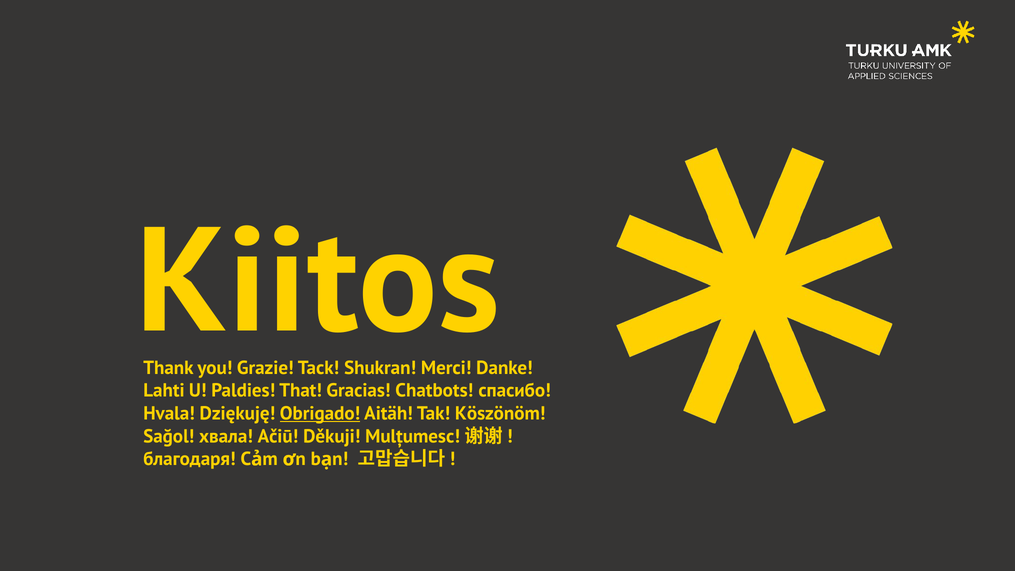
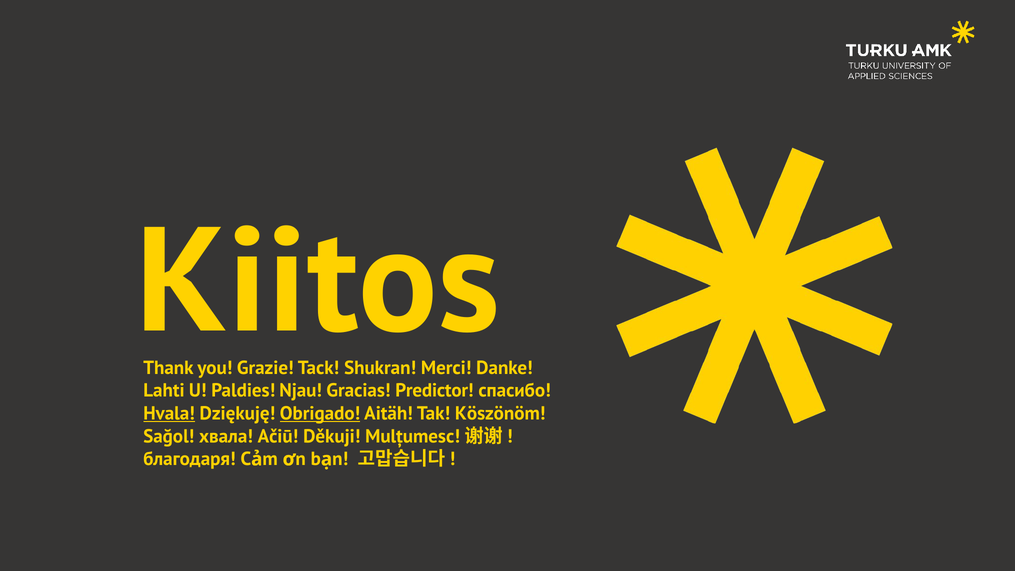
That: That -> Njau (301, 391)
Chatbots: Chatbots -> Predictor (434, 391)
Hvala underline: none -> present (169, 413)
